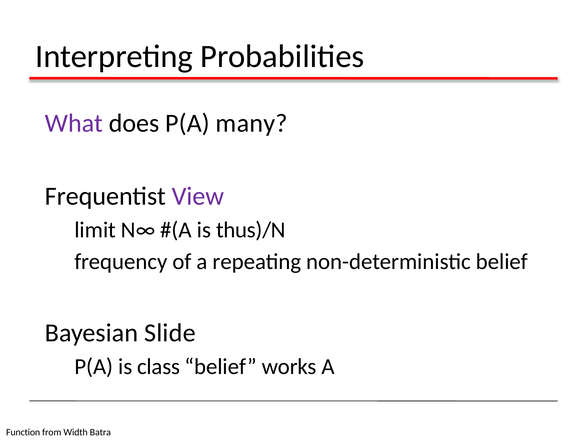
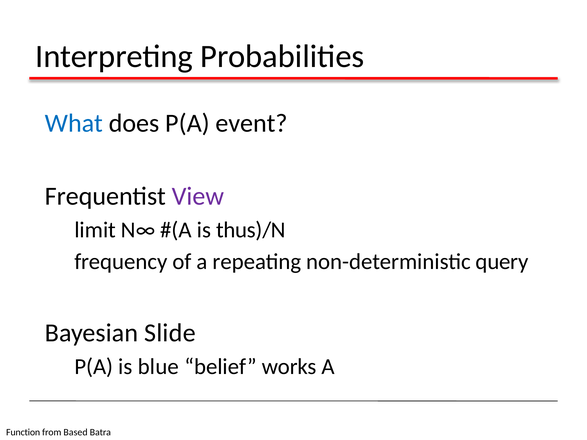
What colour: purple -> blue (74, 123)
many: many -> event (252, 123)
non-deterministic belief: belief -> query (502, 262)
class: class -> blue (158, 367)
Width: Width -> Based (76, 433)
